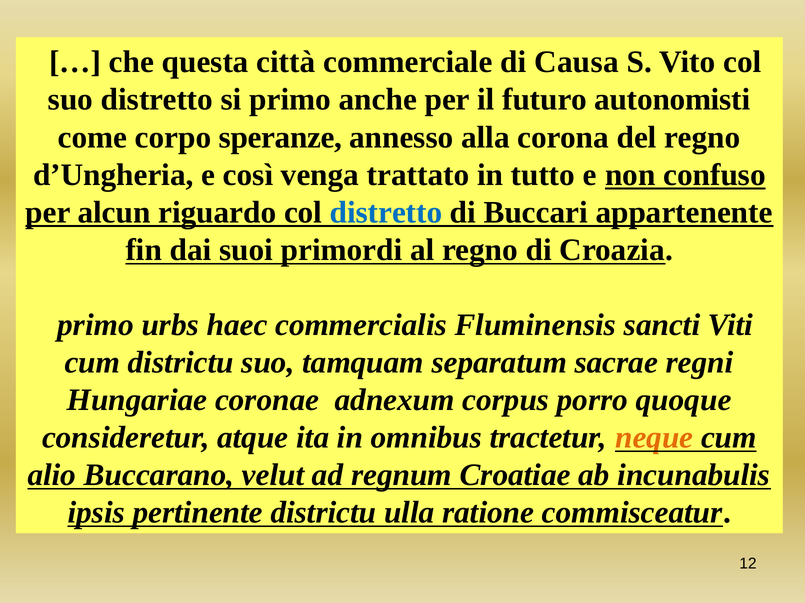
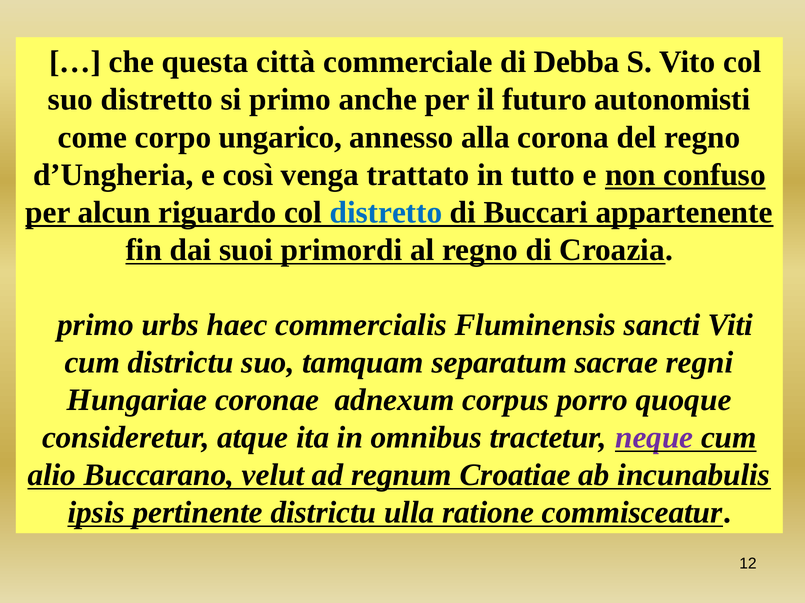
Causa: Causa -> Debba (577, 62)
speranze: speranze -> ungarico (280, 137)
neque colour: orange -> purple (654, 438)
